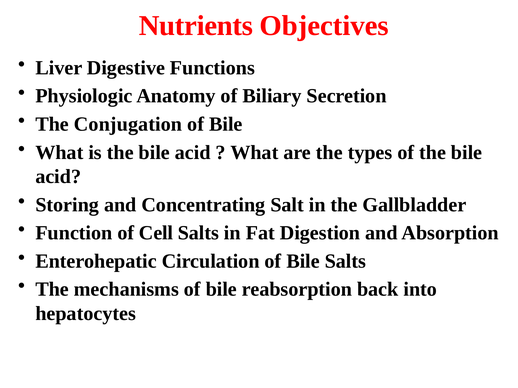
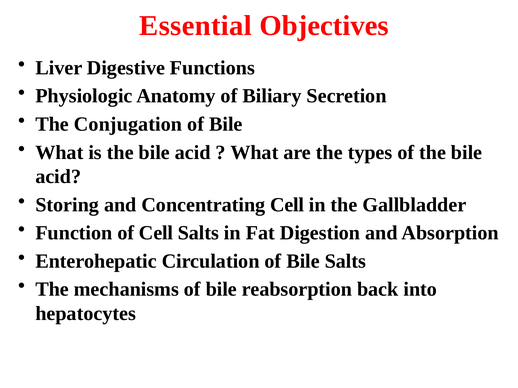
Nutrients: Nutrients -> Essential (196, 26)
Concentrating Salt: Salt -> Cell (287, 205)
